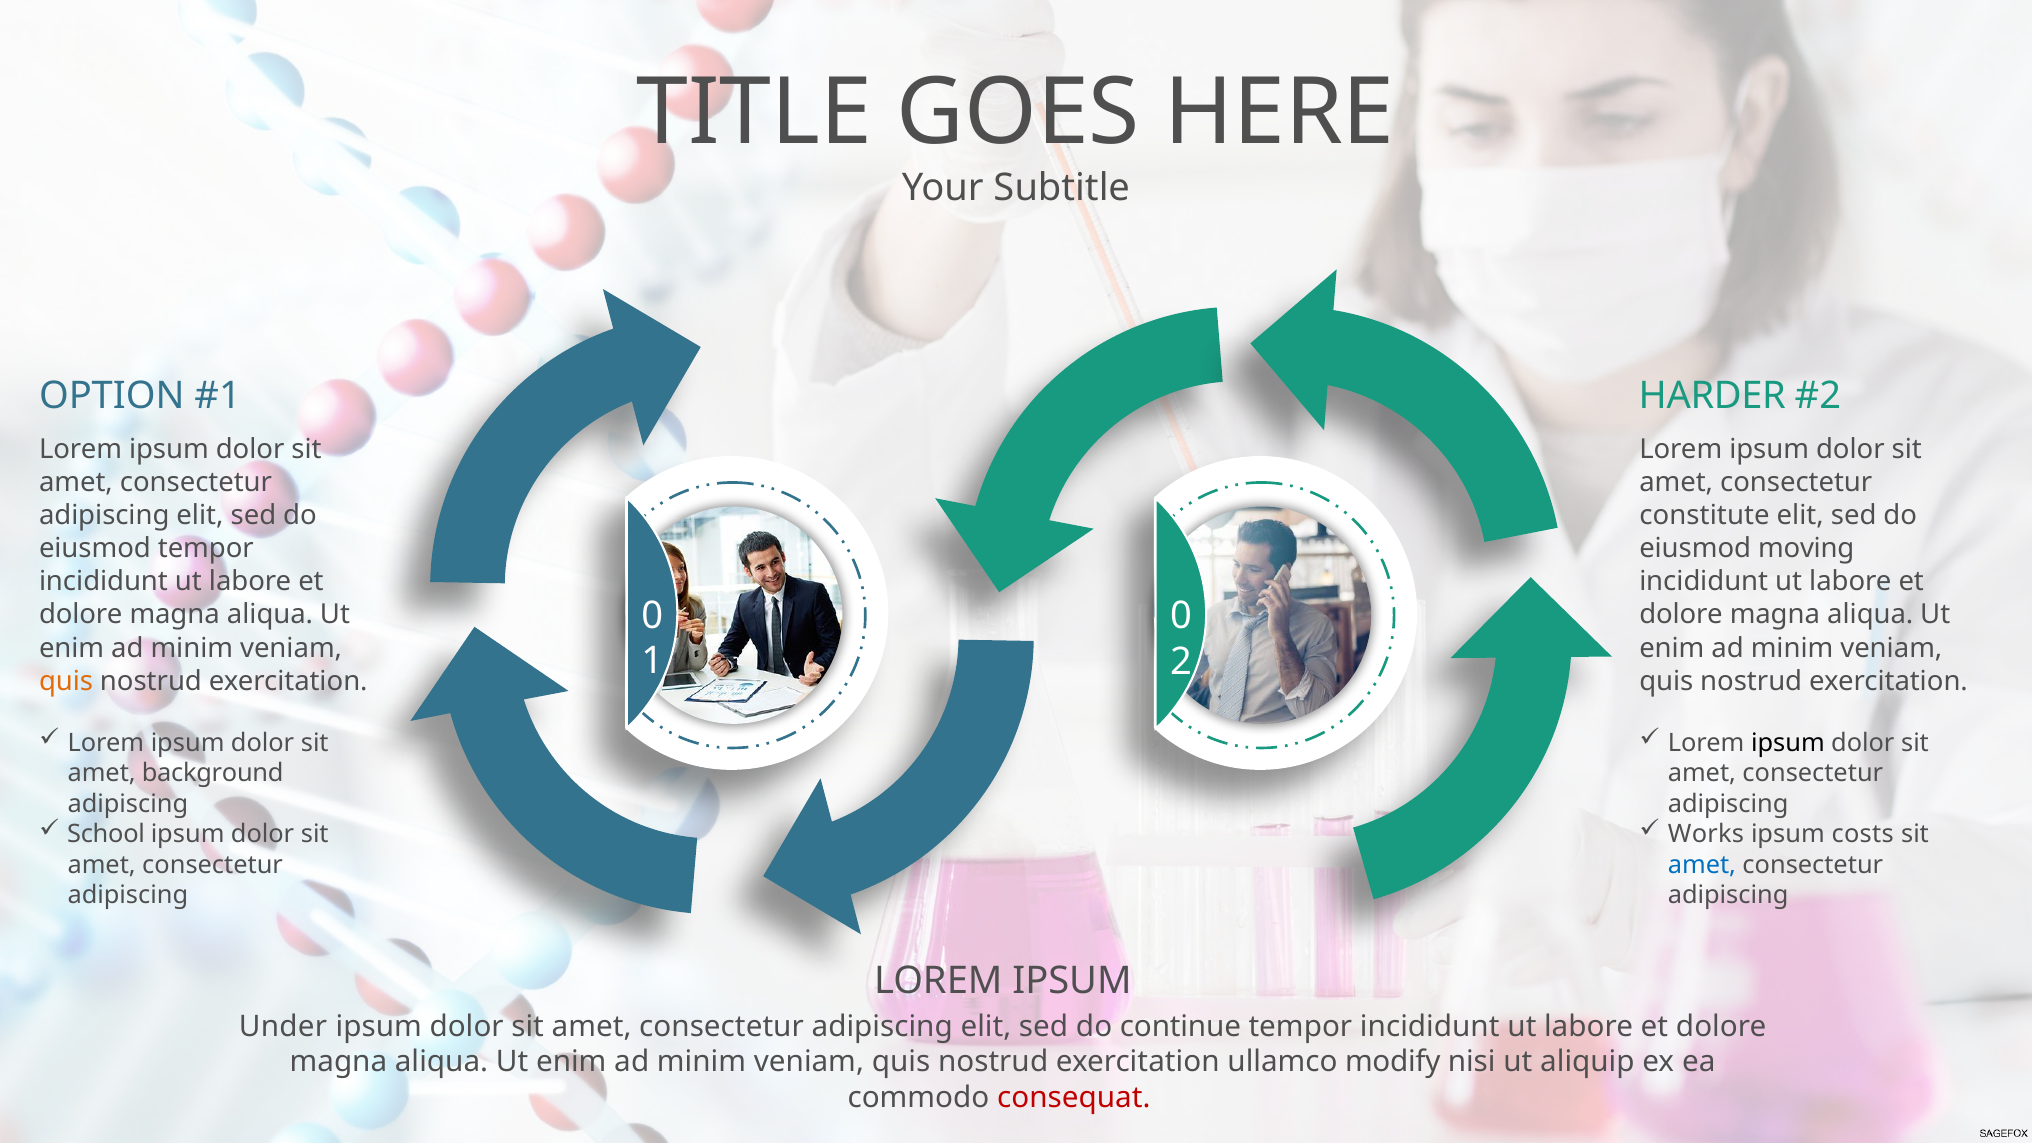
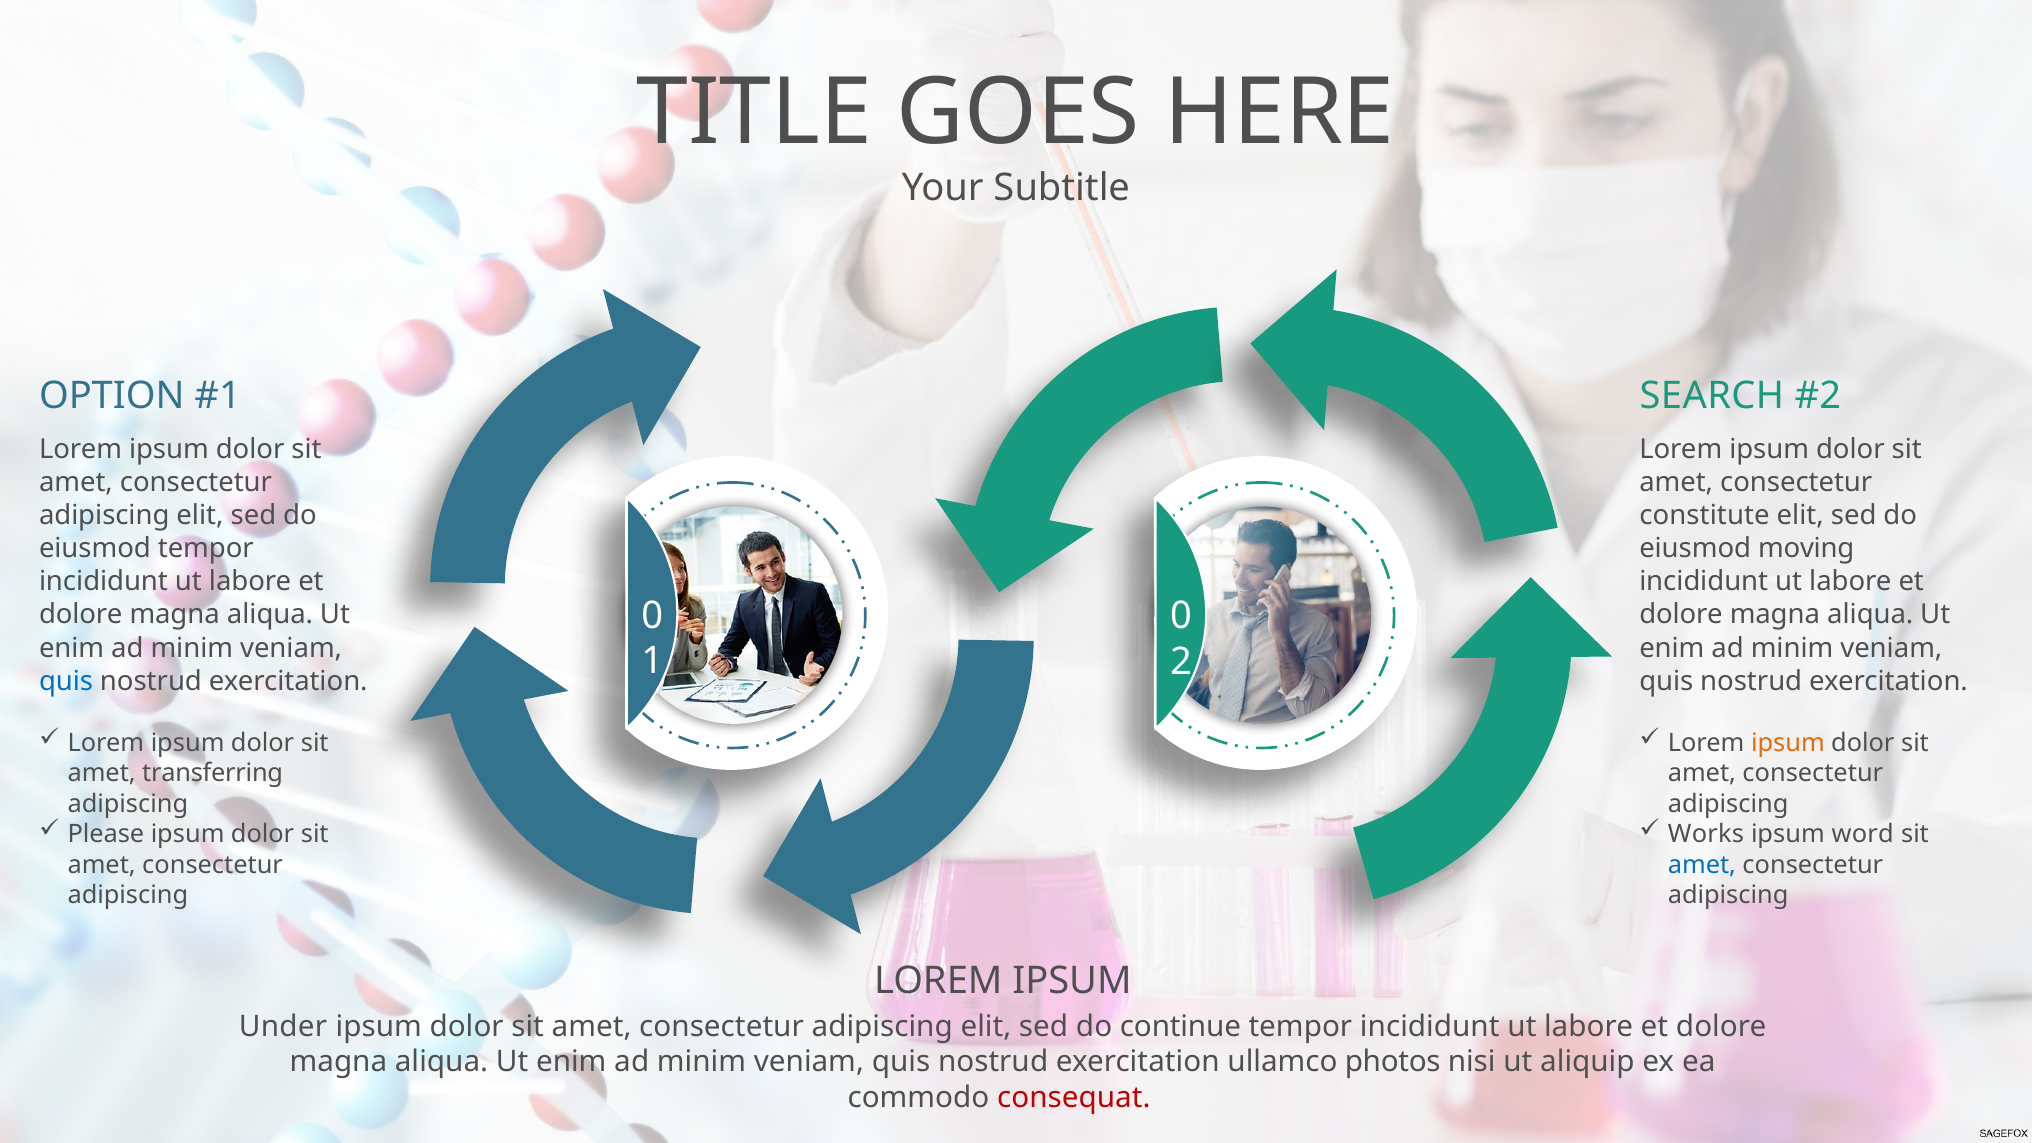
HARDER: HARDER -> SEARCH (1712, 396)
quis colour: orange -> blue (66, 681)
ipsum colour: black -> orange (1788, 743)
background: background -> transferring (213, 774)
School: School -> Please (106, 835)
costs: costs -> word (1863, 835)
modify: modify -> photos (1393, 1062)
